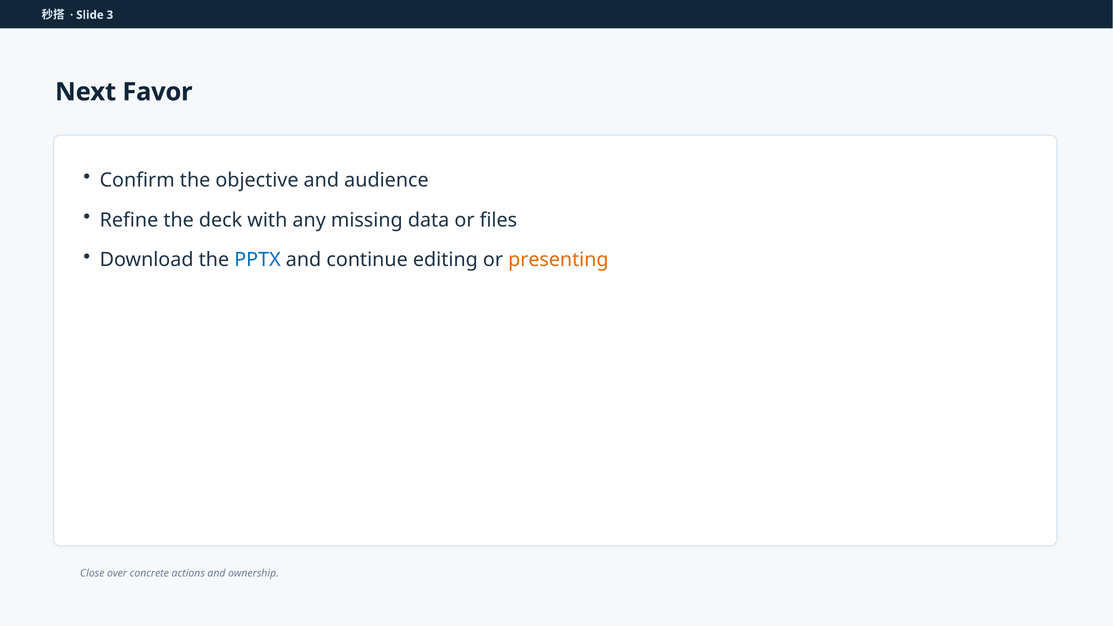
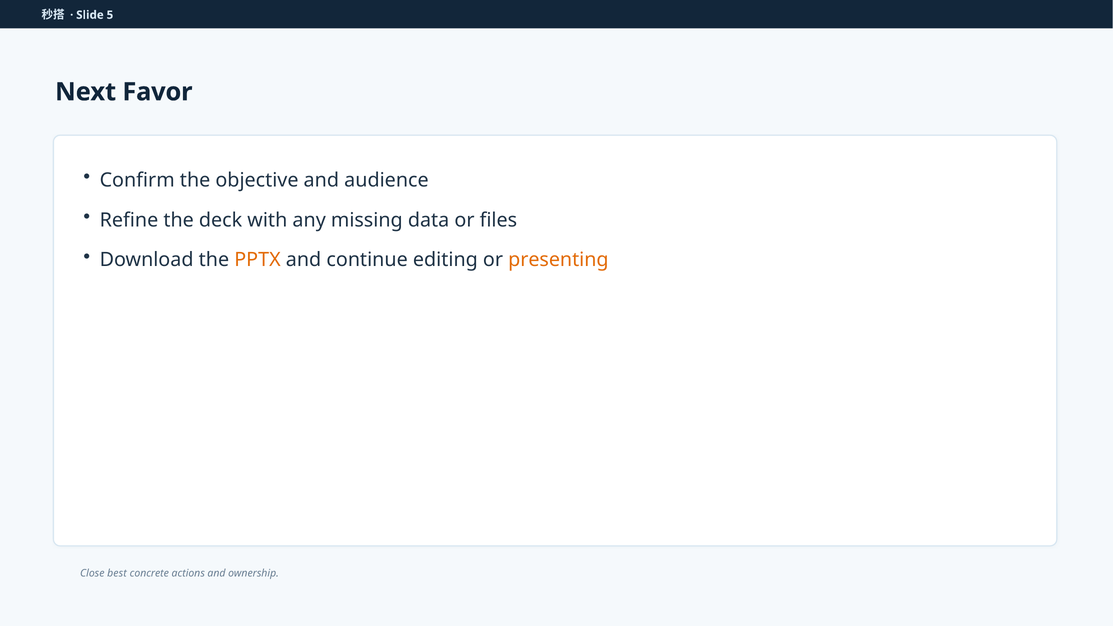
3: 3 -> 5 (110, 15)
PPTX colour: blue -> orange (257, 260)
over: over -> best (117, 573)
